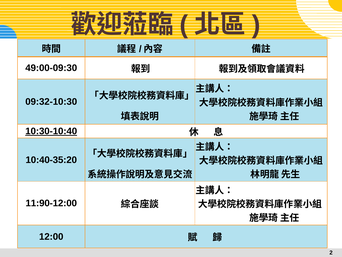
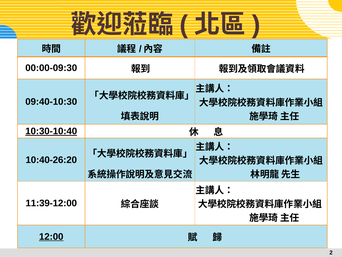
49:00-09:30: 49:00-09:30 -> 00:00-09:30 (51, 68)
09:32-10:30: 09:32-10:30 -> 09:40-10:30 (51, 102)
10:40-35:20: 10:40-35:20 -> 10:40-26:20 (51, 160)
11:90-12:00: 11:90-12:00 -> 11:39-12:00 (51, 203)
12:00 underline: none -> present (51, 236)
